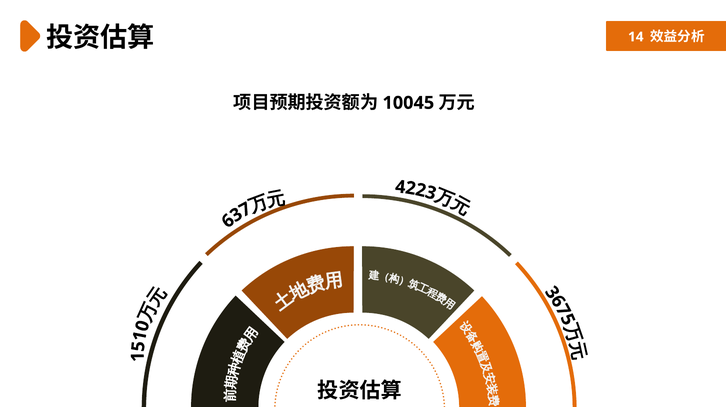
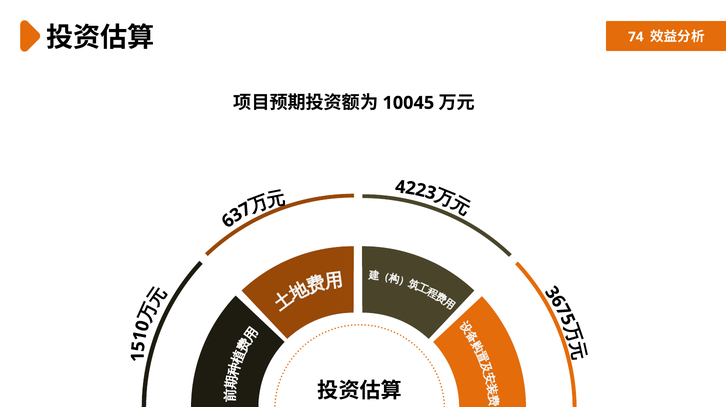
14: 14 -> 74 (636, 37)
